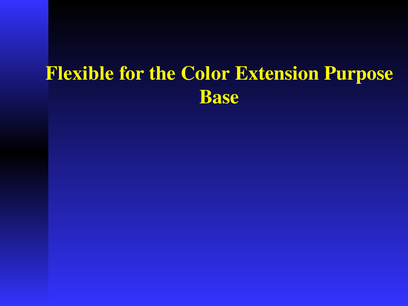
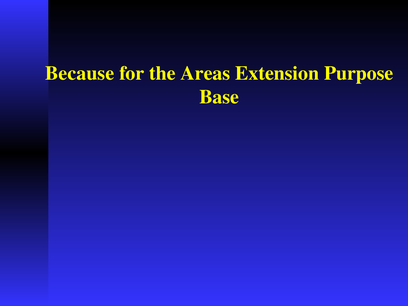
Flexible: Flexible -> Because (80, 73)
Color: Color -> Areas (205, 73)
